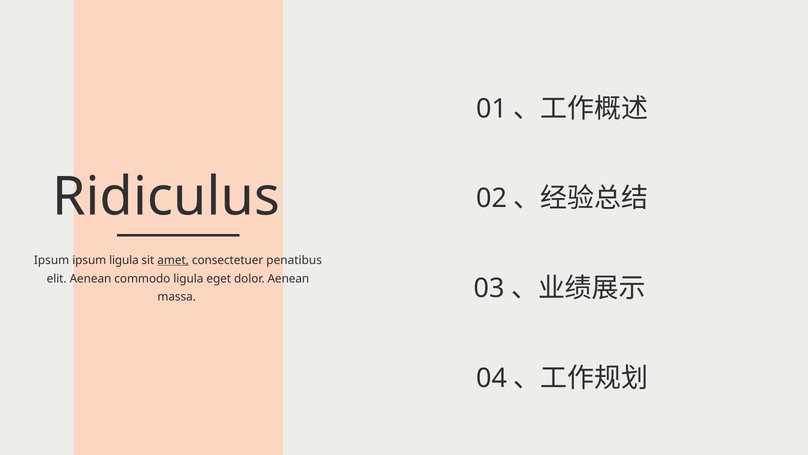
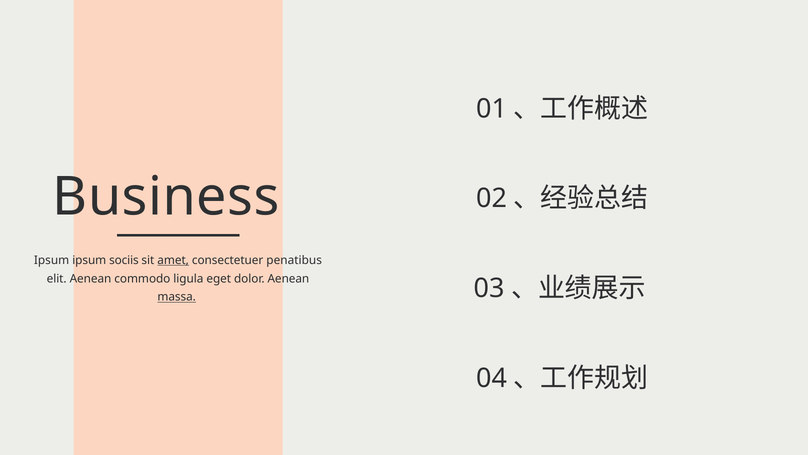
Ridiculus: Ridiculus -> Business (166, 197)
ipsum ligula: ligula -> sociis (124, 260)
massa underline: none -> present (177, 297)
